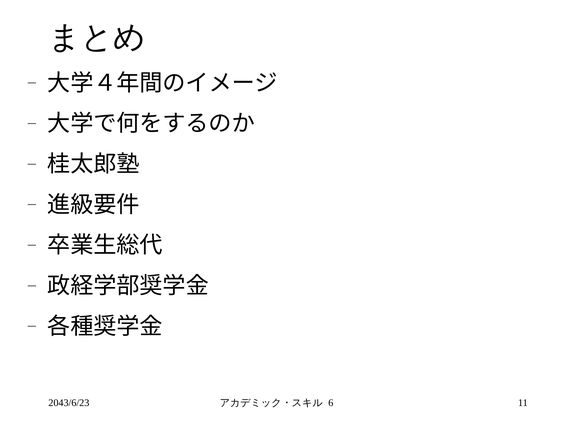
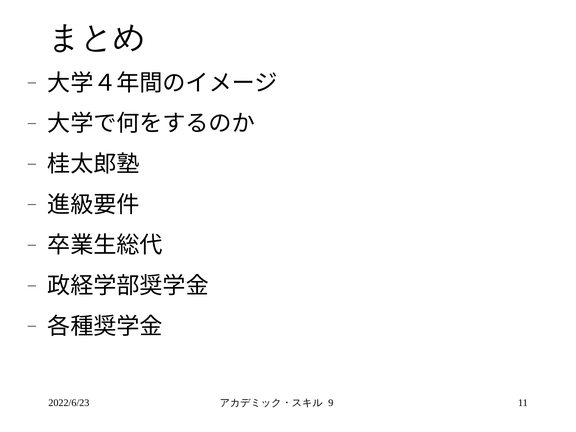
2043/6/23: 2043/6/23 -> 2022/6/23 (69, 403)
6: 6 -> 9 (331, 403)
